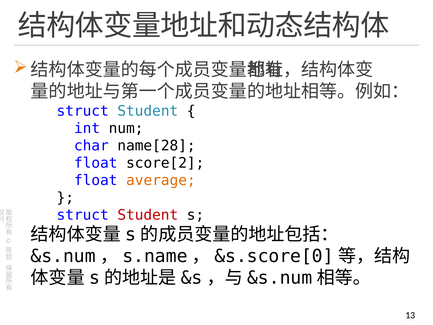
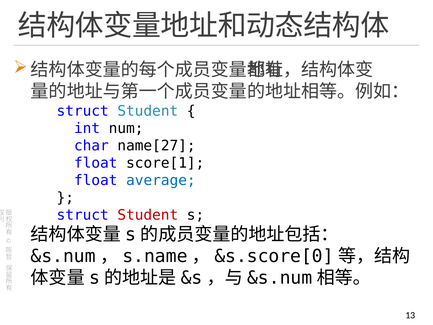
name[28: name[28 -> name[27 (157, 146)
score[2: score[2 -> score[1 (165, 163)
average colour: orange -> blue (161, 180)
